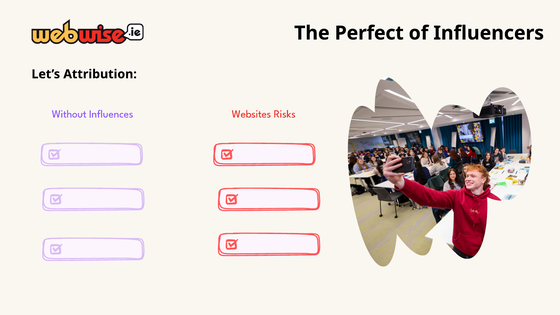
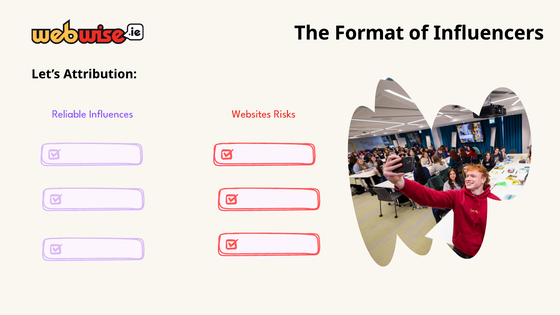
Perfect: Perfect -> Format (369, 33)
Without: Without -> Reliable (69, 114)
